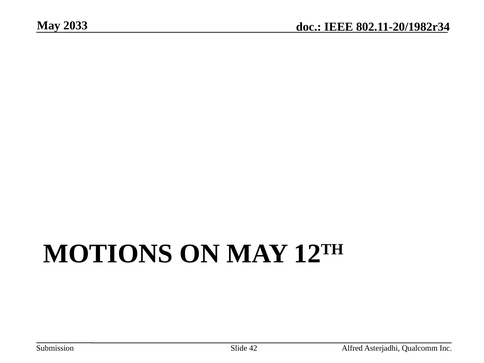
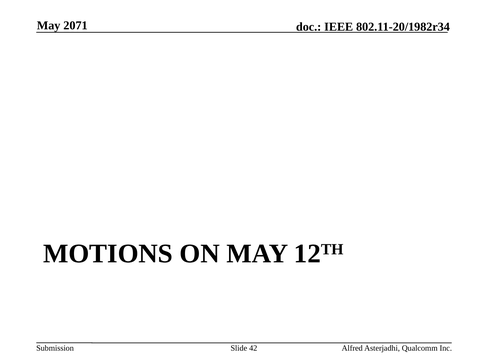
2033: 2033 -> 2071 (76, 26)
